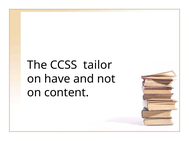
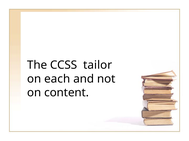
have: have -> each (57, 79)
